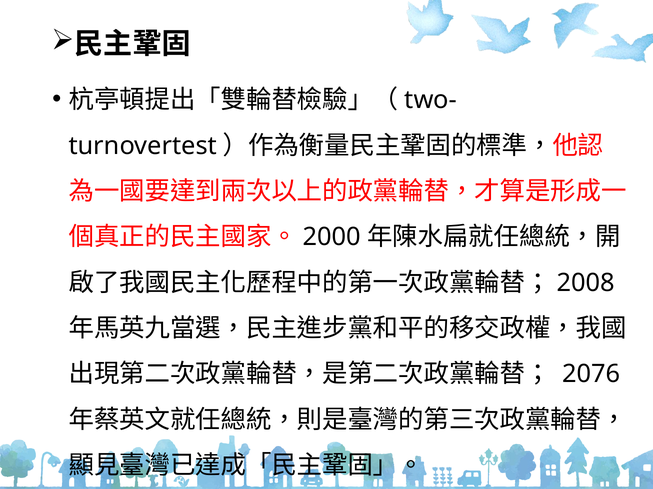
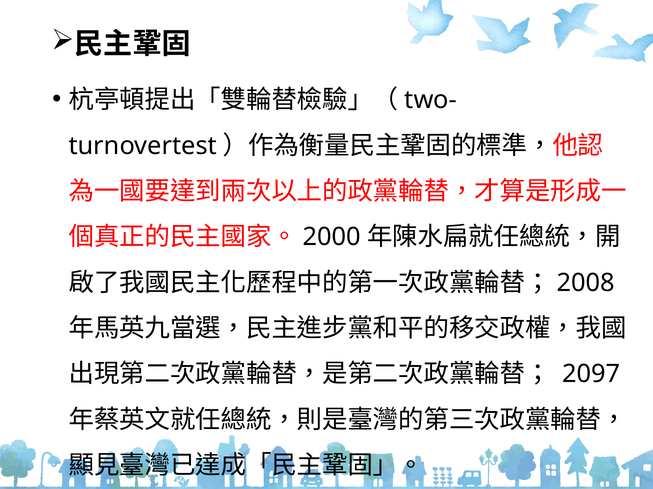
2076: 2076 -> 2097 (591, 375)
